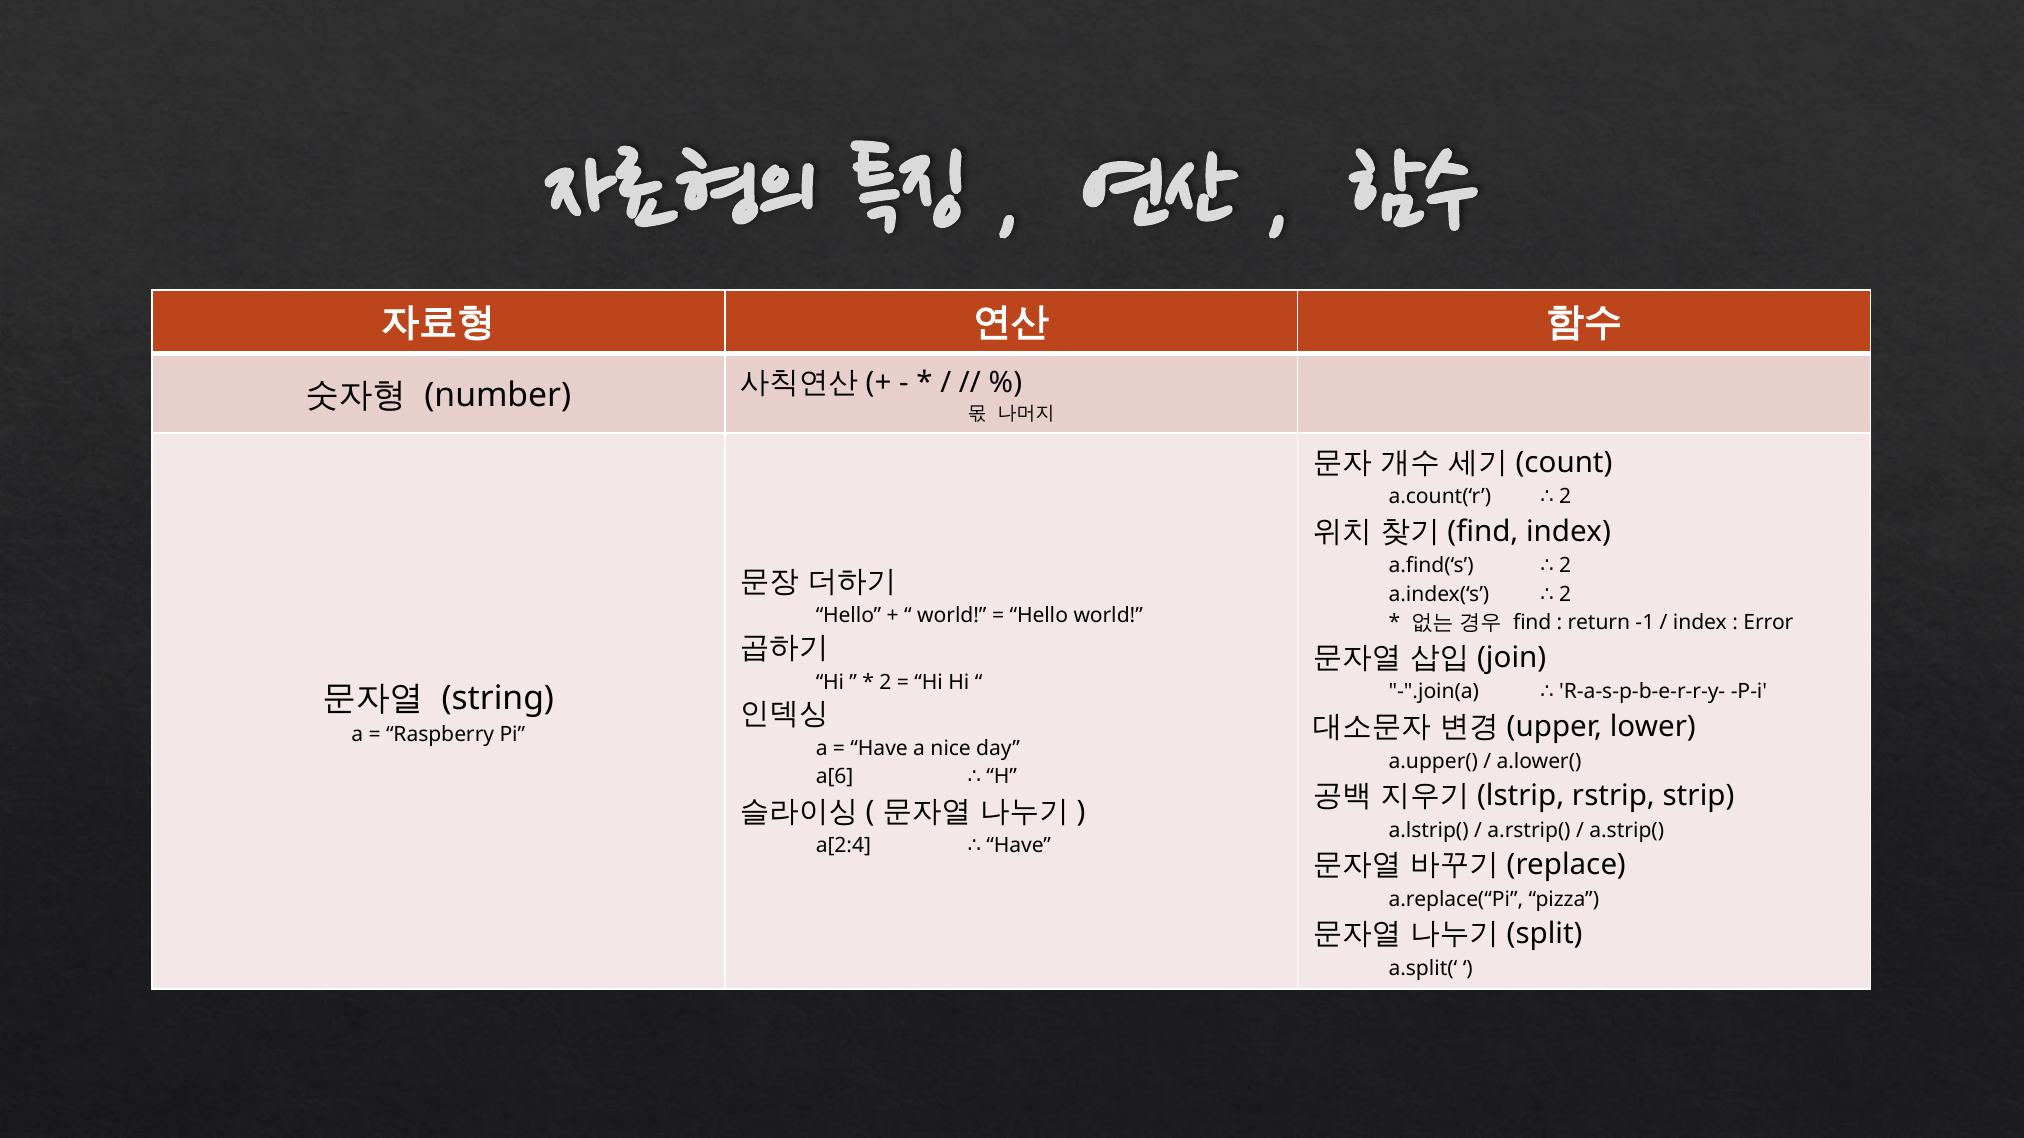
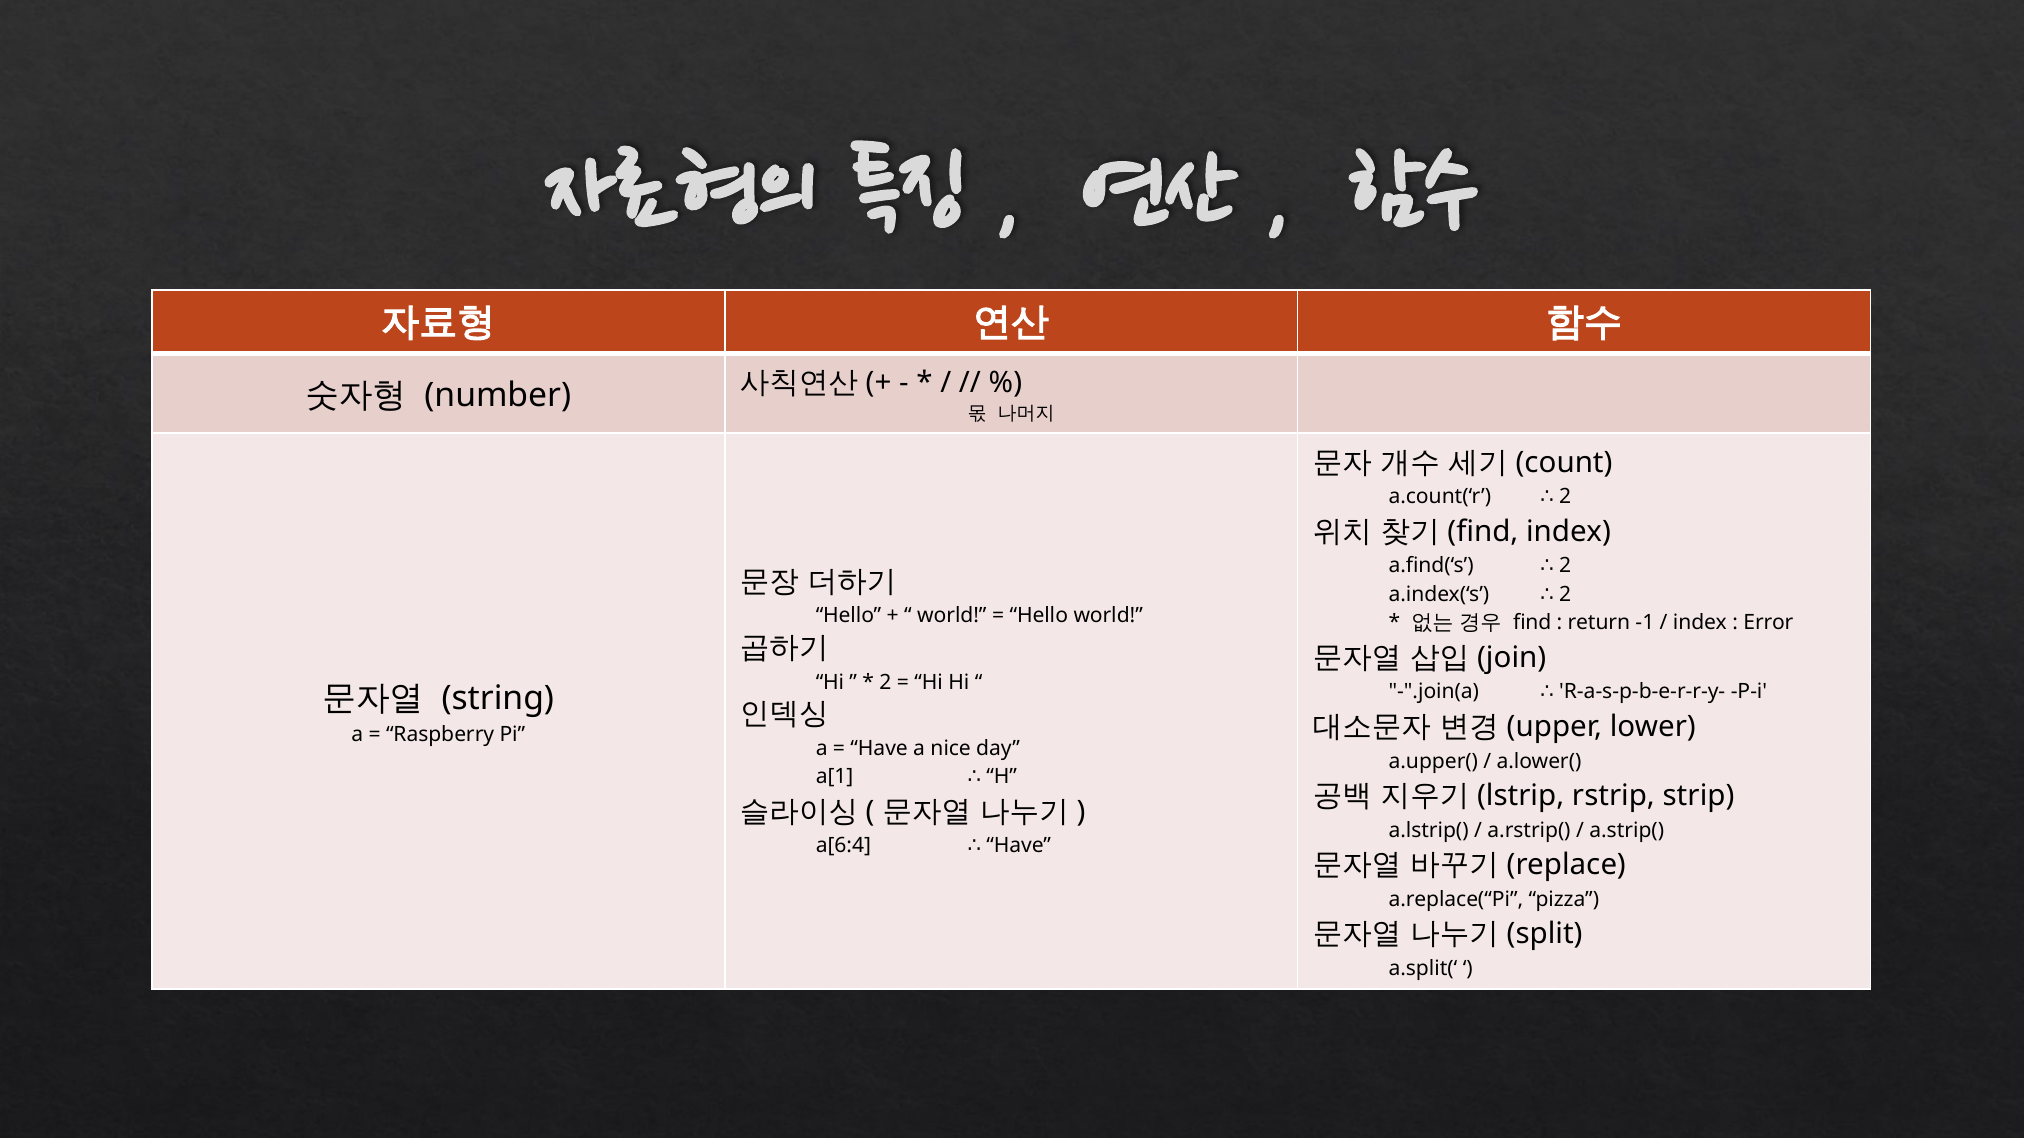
a[6: a[6 -> a[1 (835, 777)
a[2:4: a[2:4 -> a[6:4 (843, 846)
